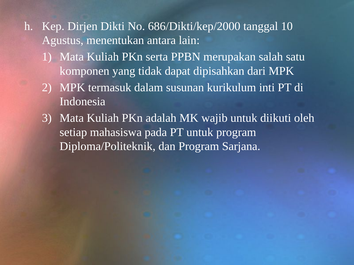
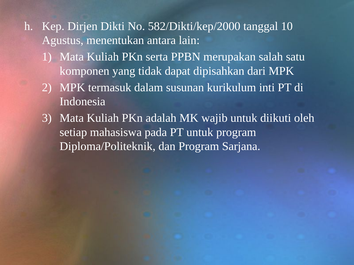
686/Dikti/kep/2000: 686/Dikti/kep/2000 -> 582/Dikti/kep/2000 (194, 26)
